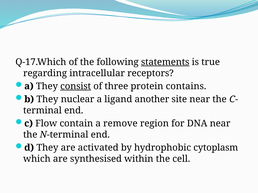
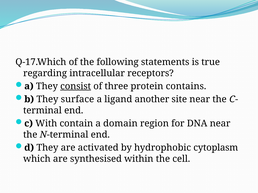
statements underline: present -> none (165, 62)
nuclear: nuclear -> surface (77, 99)
Flow: Flow -> With (46, 124)
remove: remove -> domain (120, 124)
